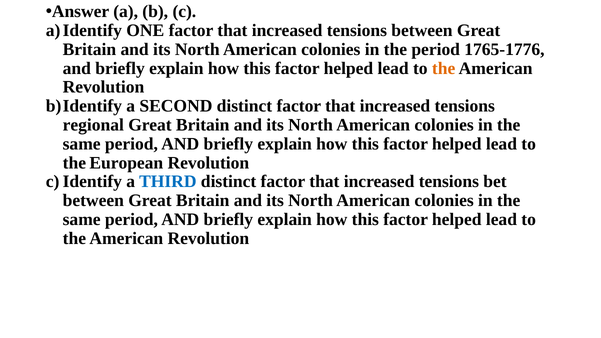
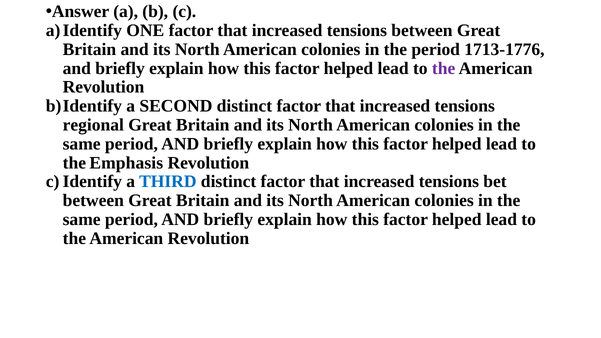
1765-1776: 1765-1776 -> 1713-1776 (504, 49)
the colour: orange -> purple (444, 68)
European: European -> Emphasis (126, 163)
